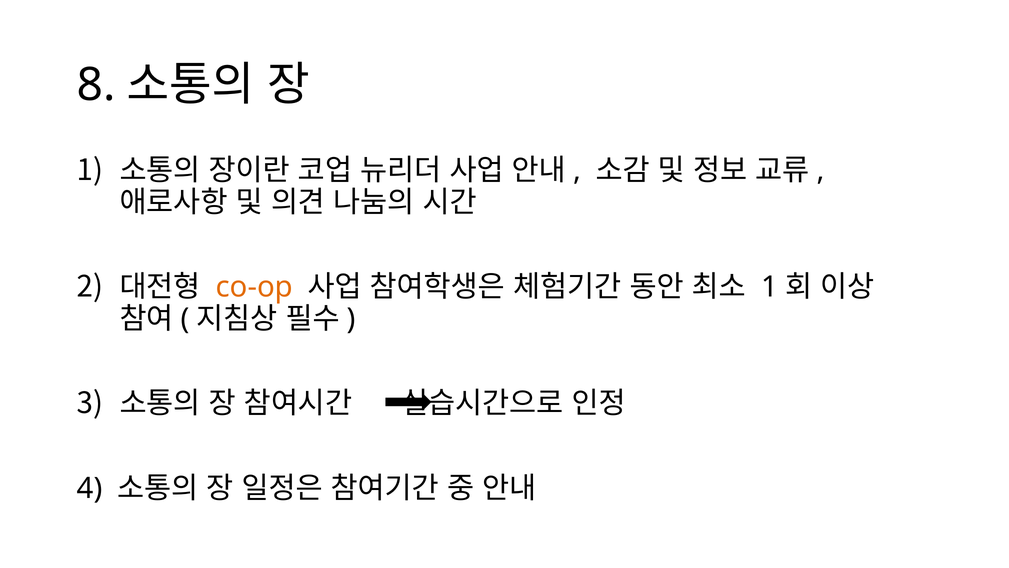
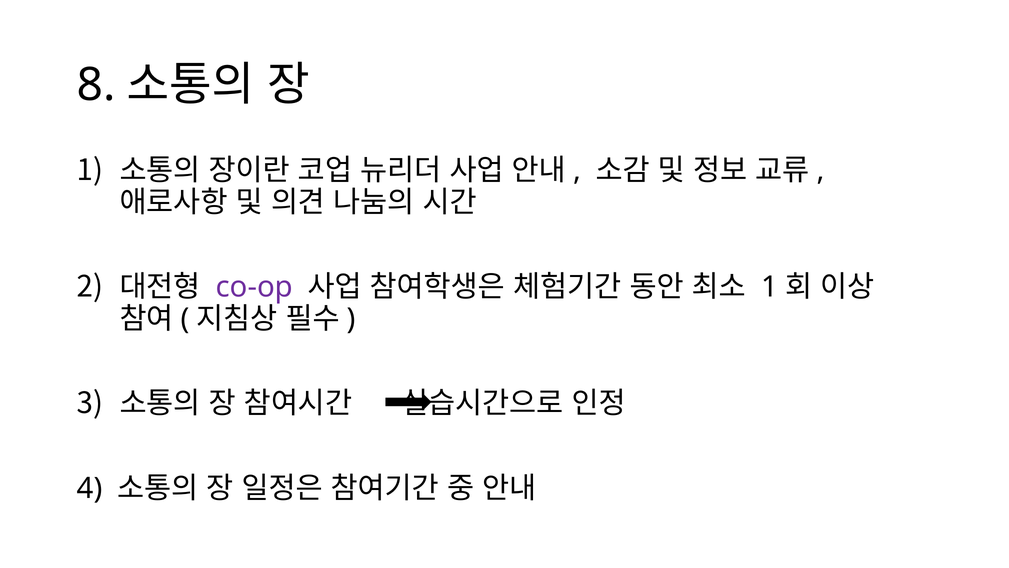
co-op colour: orange -> purple (254, 287)
